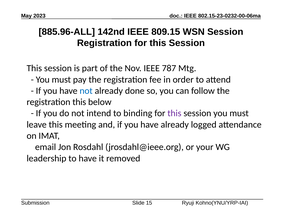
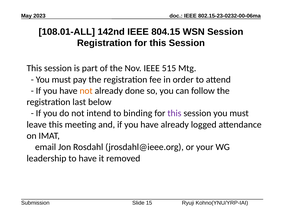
885.96-ALL: 885.96-ALL -> 108.01-ALL (67, 32)
809.15: 809.15 -> 804.15 (166, 32)
787: 787 -> 515 (169, 68)
not colour: blue -> orange (86, 91)
registration this: this -> last (79, 102)
